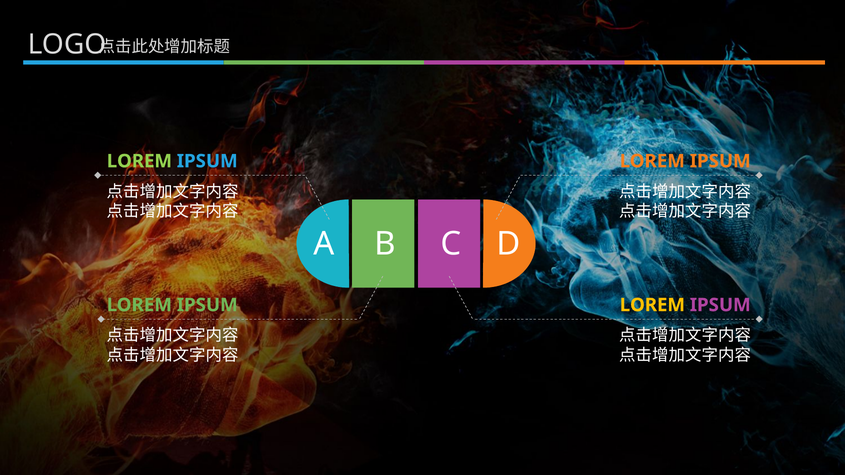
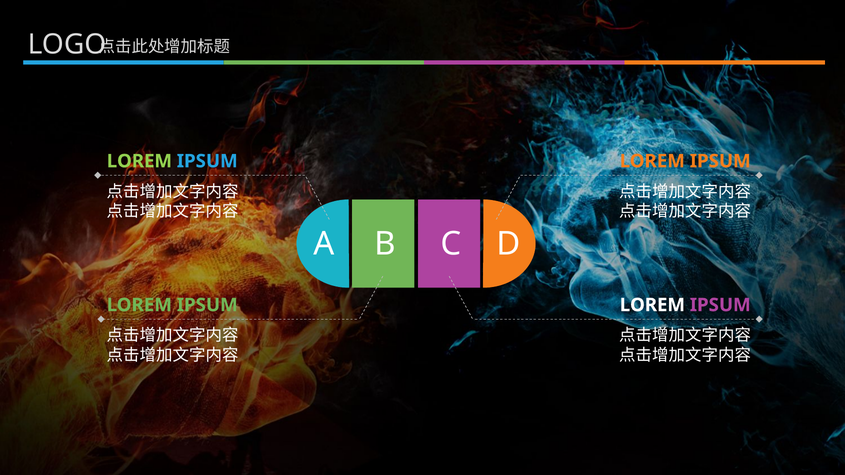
LOREM colour: yellow -> white (652, 305)
